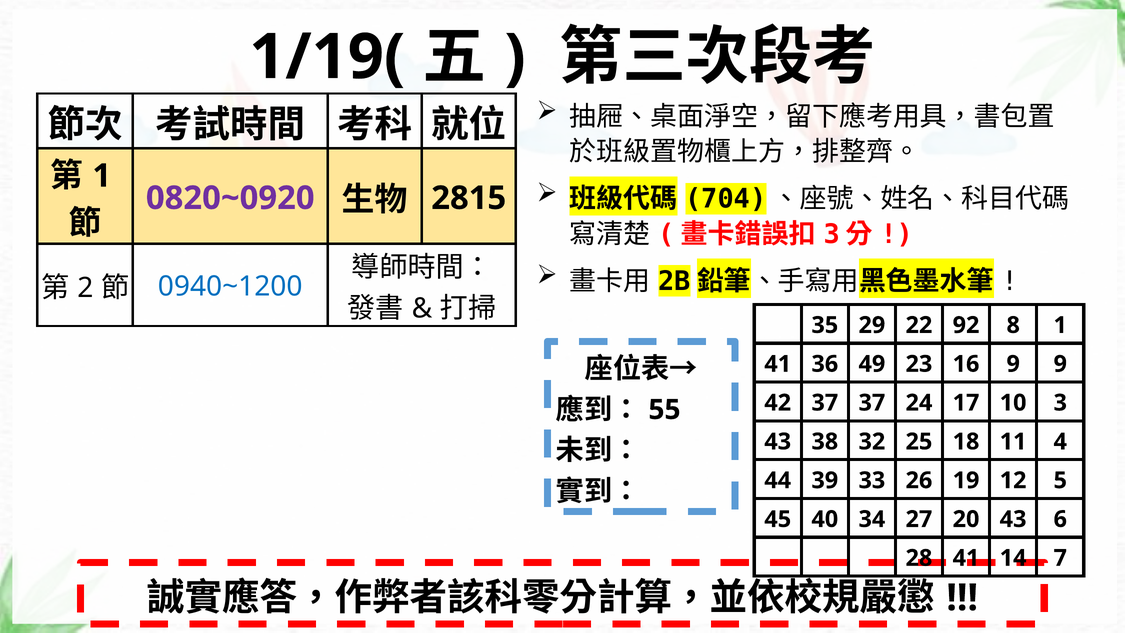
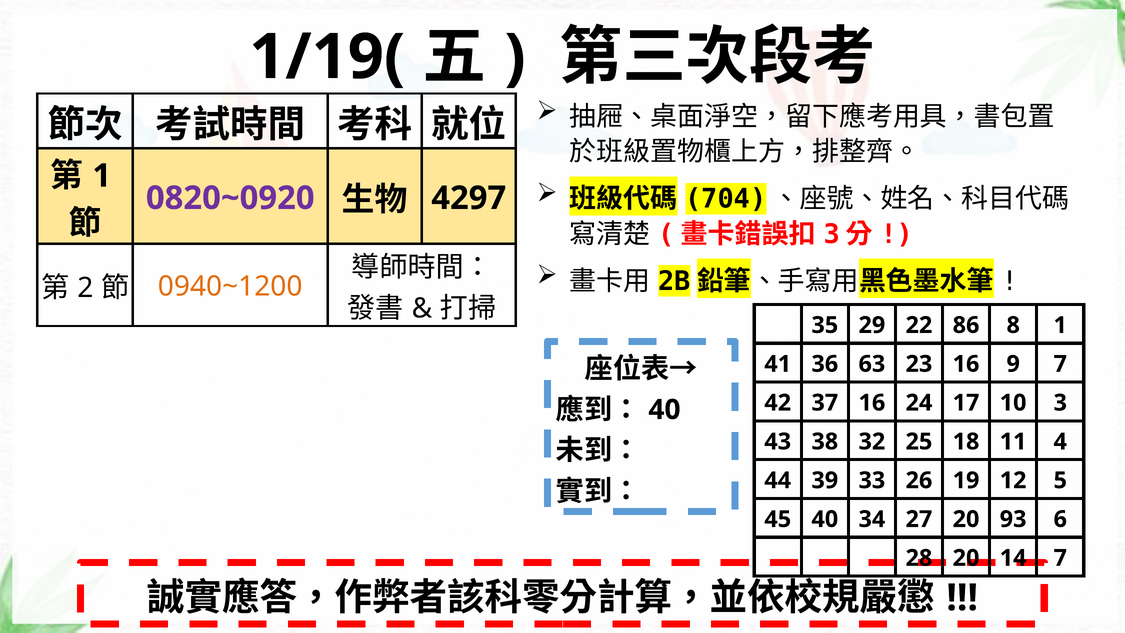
2815: 2815 -> 4297 (469, 198)
0940~1200 colour: blue -> orange (230, 287)
92: 92 -> 86 (966, 325)
49: 49 -> 63 (872, 364)
9 9: 9 -> 7 (1060, 364)
55: 55 -> 40 (664, 410)
37 37: 37 -> 16 (872, 403)
20 43: 43 -> 93 (1013, 519)
28 41: 41 -> 20 (966, 558)
